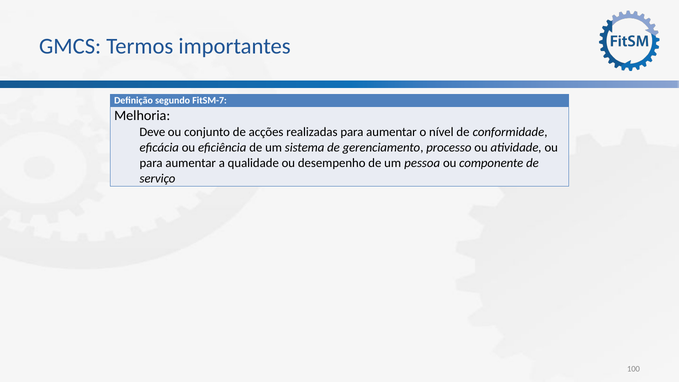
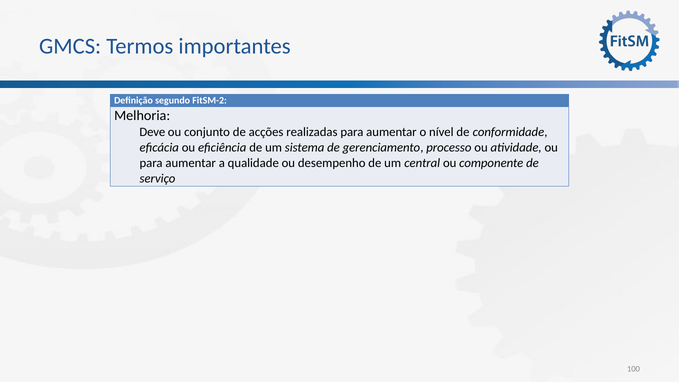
FitSM-7: FitSM-7 -> FitSM-2 (210, 101)
pessoa: pessoa -> central (422, 163)
